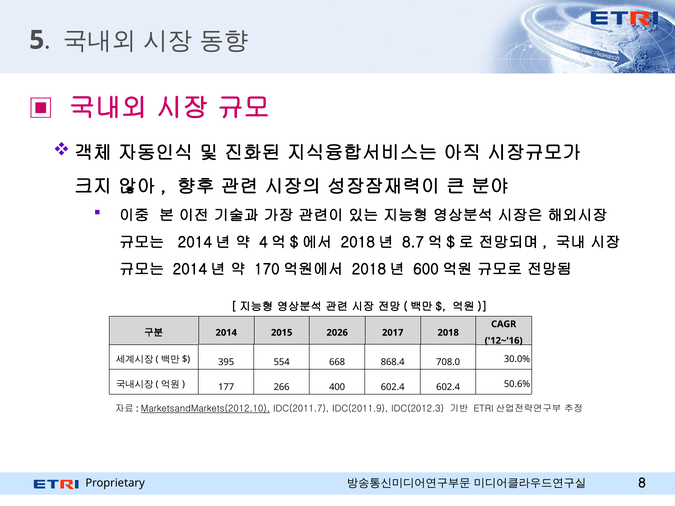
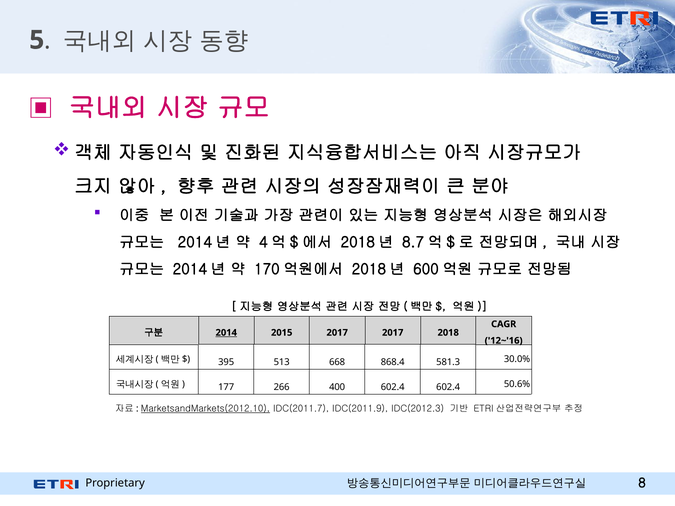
2014 underline: none -> present (226, 333)
2015 2026: 2026 -> 2017 (337, 333)
554: 554 -> 513 (282, 362)
708.0: 708.0 -> 581.3 (448, 362)
